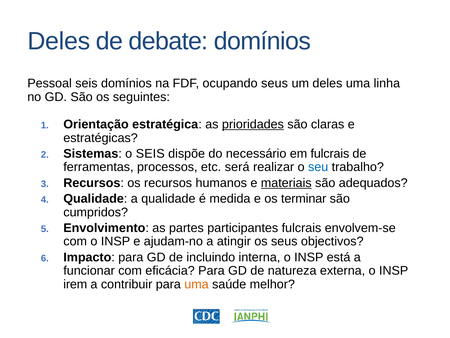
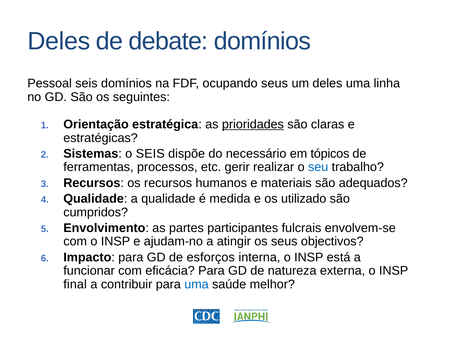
em fulcrais: fulcrais -> tópicos (330, 153)
será: será -> gerir (237, 167)
materiais underline: present -> none (286, 183)
terminar: terminar -> utilizado (304, 198)
incluindo: incluindo -> esforços (211, 257)
irem: irem -> final (75, 284)
uma colour: orange -> blue (197, 284)
